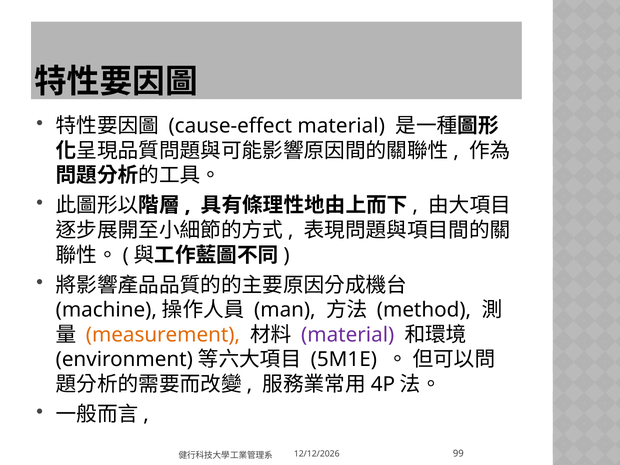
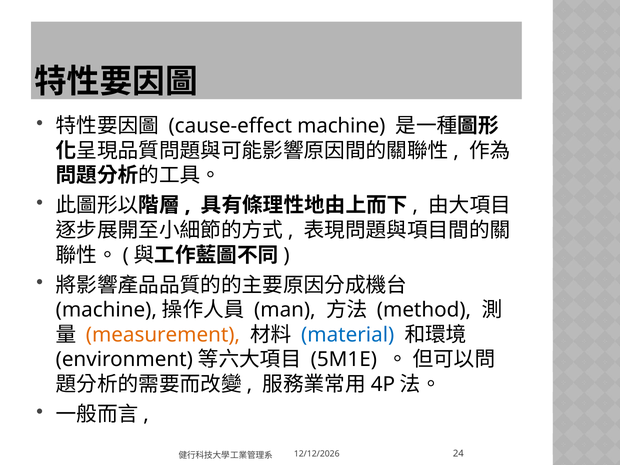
cause-effect material: material -> machine (341, 126)
material colour: purple -> blue (348, 335)
99: 99 -> 24 (458, 453)
